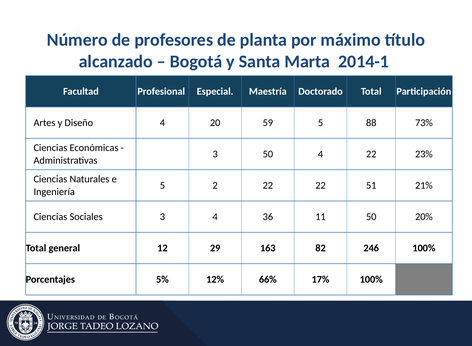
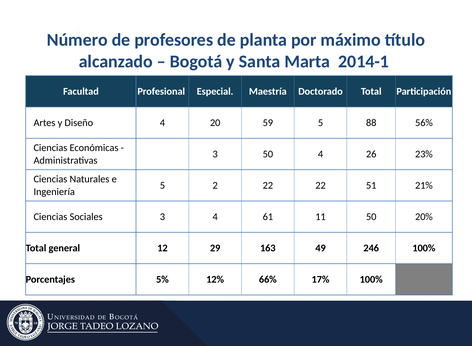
73%: 73% -> 56% (424, 123)
4 22: 22 -> 26 (371, 154)
36: 36 -> 61 (268, 217)
82: 82 -> 49 (321, 248)
